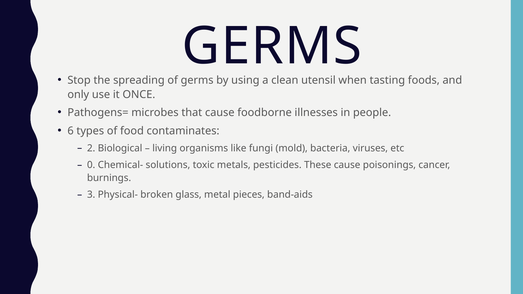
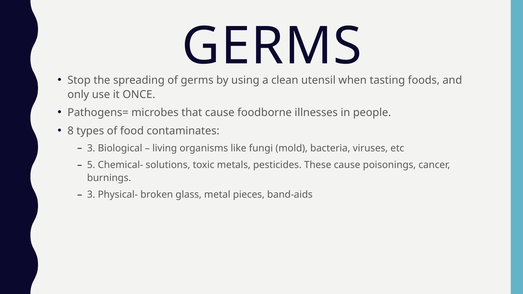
6: 6 -> 8 (71, 131)
2: 2 -> 3 (91, 148)
0: 0 -> 5 (91, 165)
